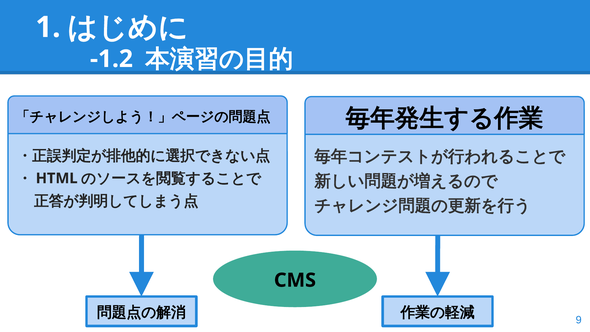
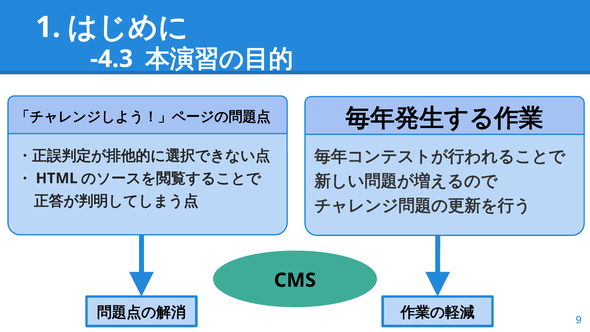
-1.2: -1.2 -> -4.3 (112, 59)
